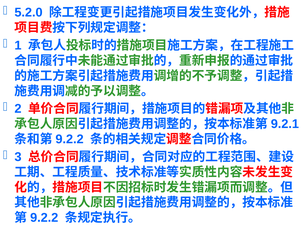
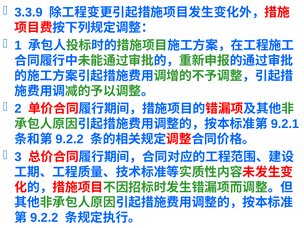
5.2.0: 5.2.0 -> 3.3.9 (29, 13)
